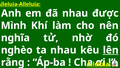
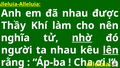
Mình: Mình -> Thầy (14, 25)
nhờ underline: none -> present (82, 38)
nghèo: nghèo -> người (17, 50)
